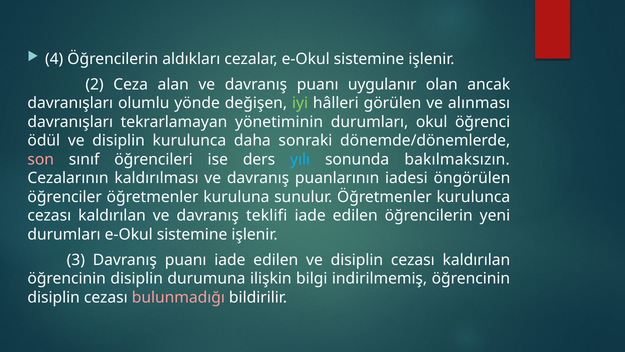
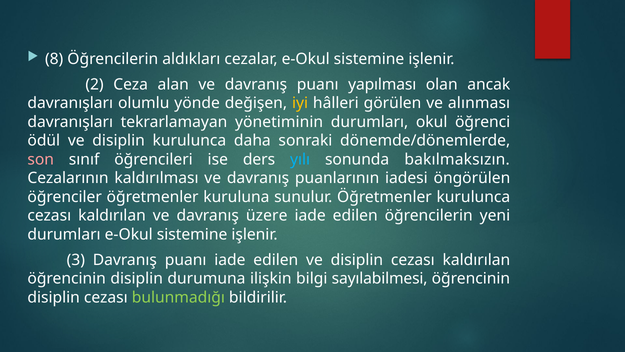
4: 4 -> 8 (54, 59)
uygulanır: uygulanır -> yapılması (382, 84)
iyi colour: light green -> yellow (300, 103)
teklifi: teklifi -> üzere (267, 216)
indirilmemiş: indirilmemiş -> sayılabilmesi (380, 278)
bulunmadığı colour: pink -> light green (178, 297)
